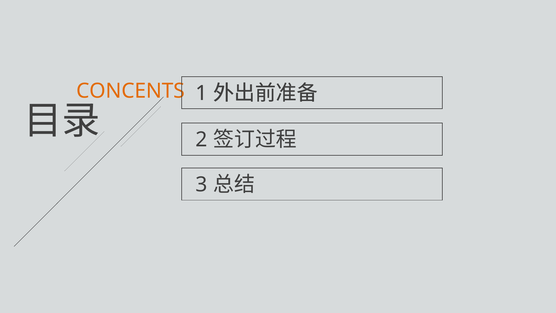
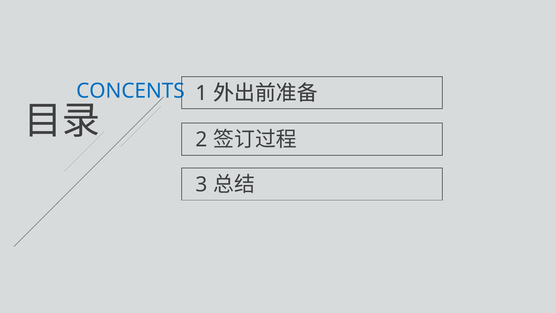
CONCENTS colour: orange -> blue (130, 91)
